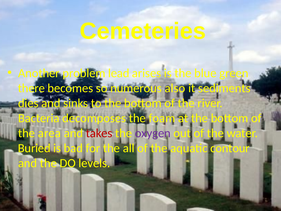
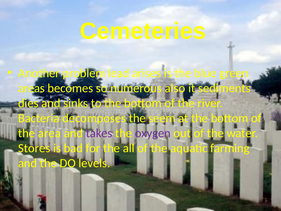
there: there -> areas (31, 88)
foam: foam -> seem (162, 118)
takes colour: red -> purple (99, 133)
Buried: Buried -> Stores (34, 148)
contour: contour -> farming (230, 148)
